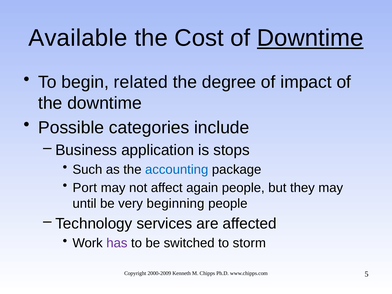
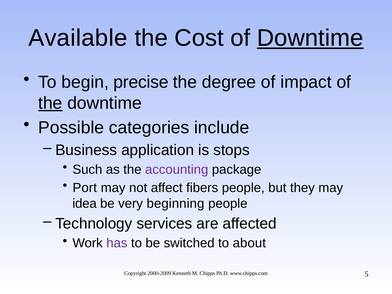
related: related -> precise (141, 82)
the underline: none -> present (50, 103)
accounting colour: blue -> purple (177, 170)
again: again -> fibers (202, 188)
until: until -> idea (85, 203)
storm: storm -> about (249, 243)
